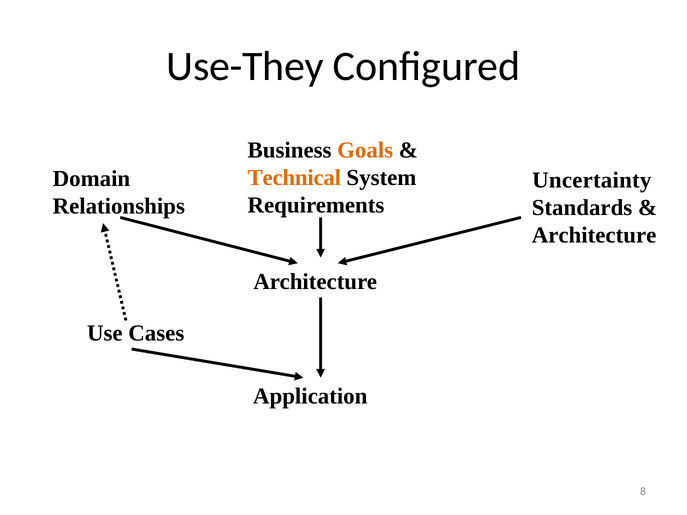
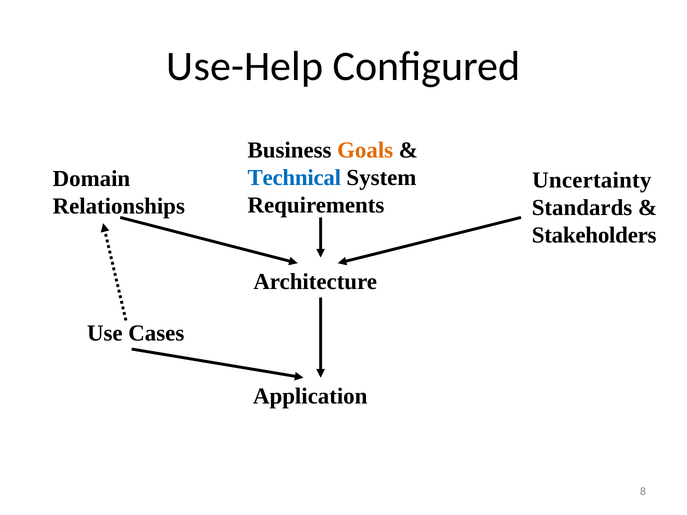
Use-They: Use-They -> Use-Help (245, 67)
Technical colour: orange -> blue (294, 178)
Architecture: Architecture -> Stakeholders (594, 235)
